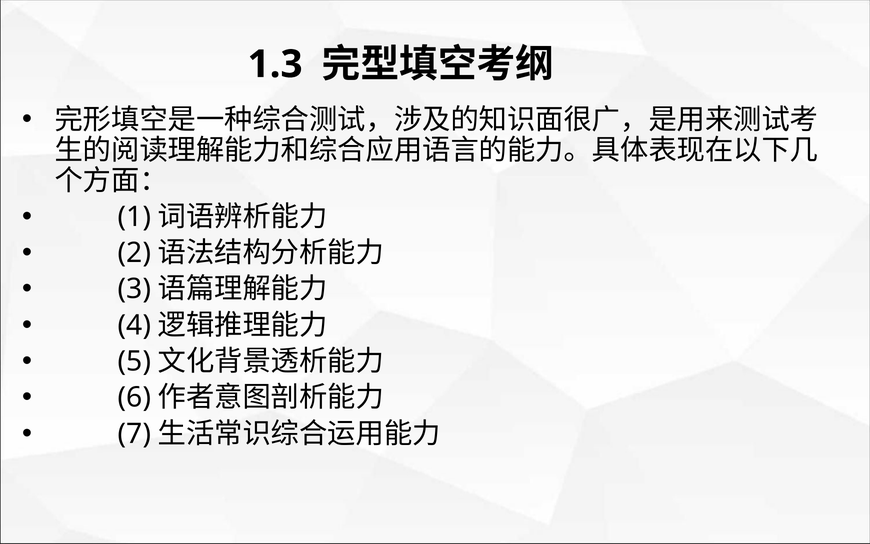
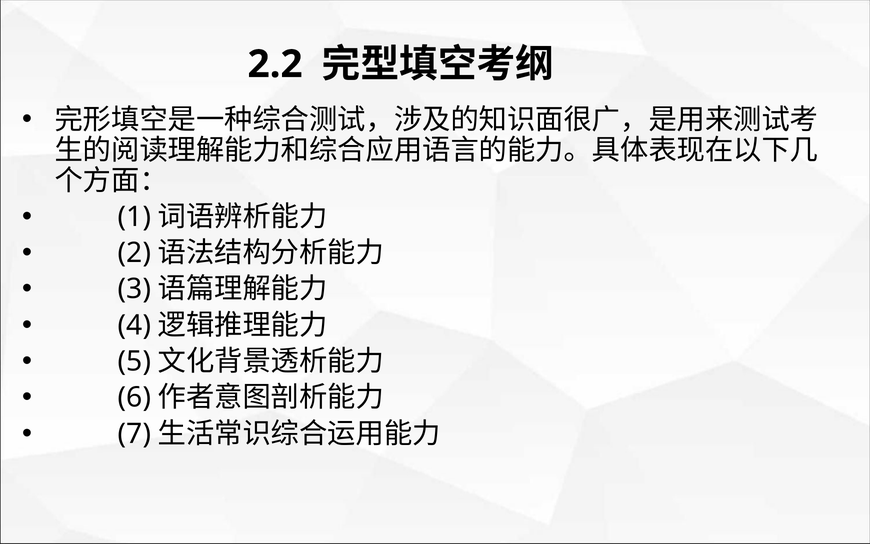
1.3: 1.3 -> 2.2 (275, 64)
